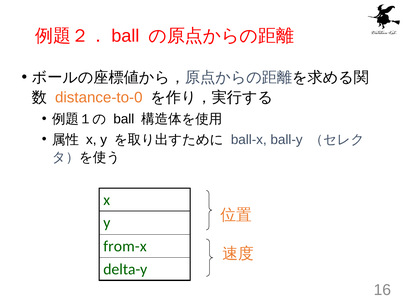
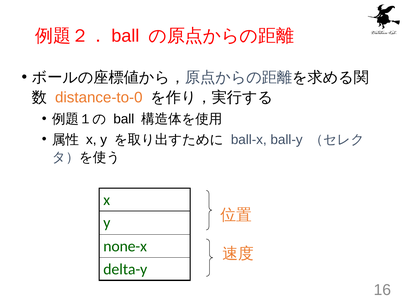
from-x: from-x -> none-x (125, 246)
